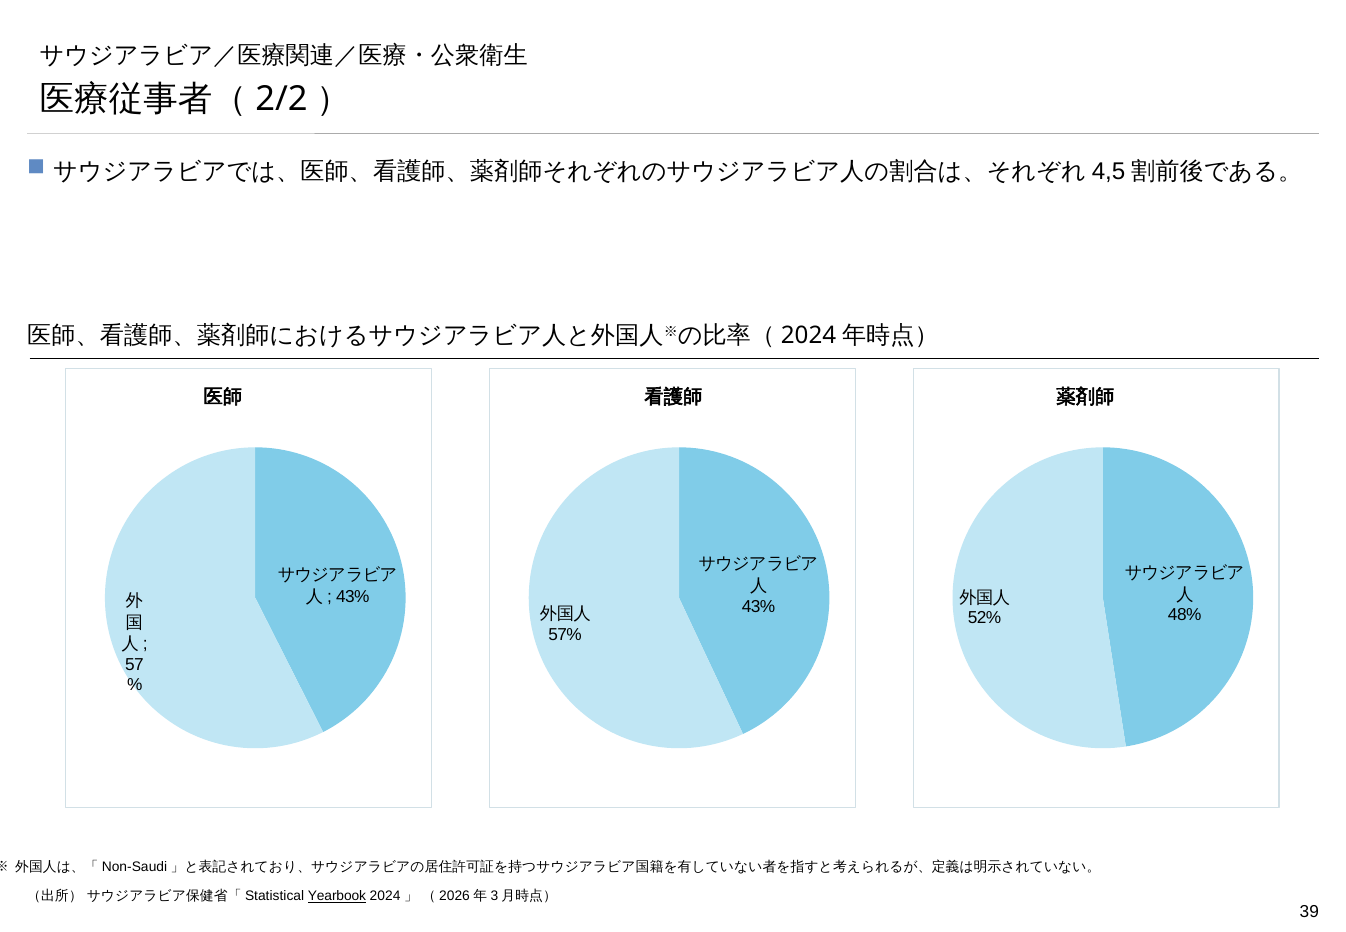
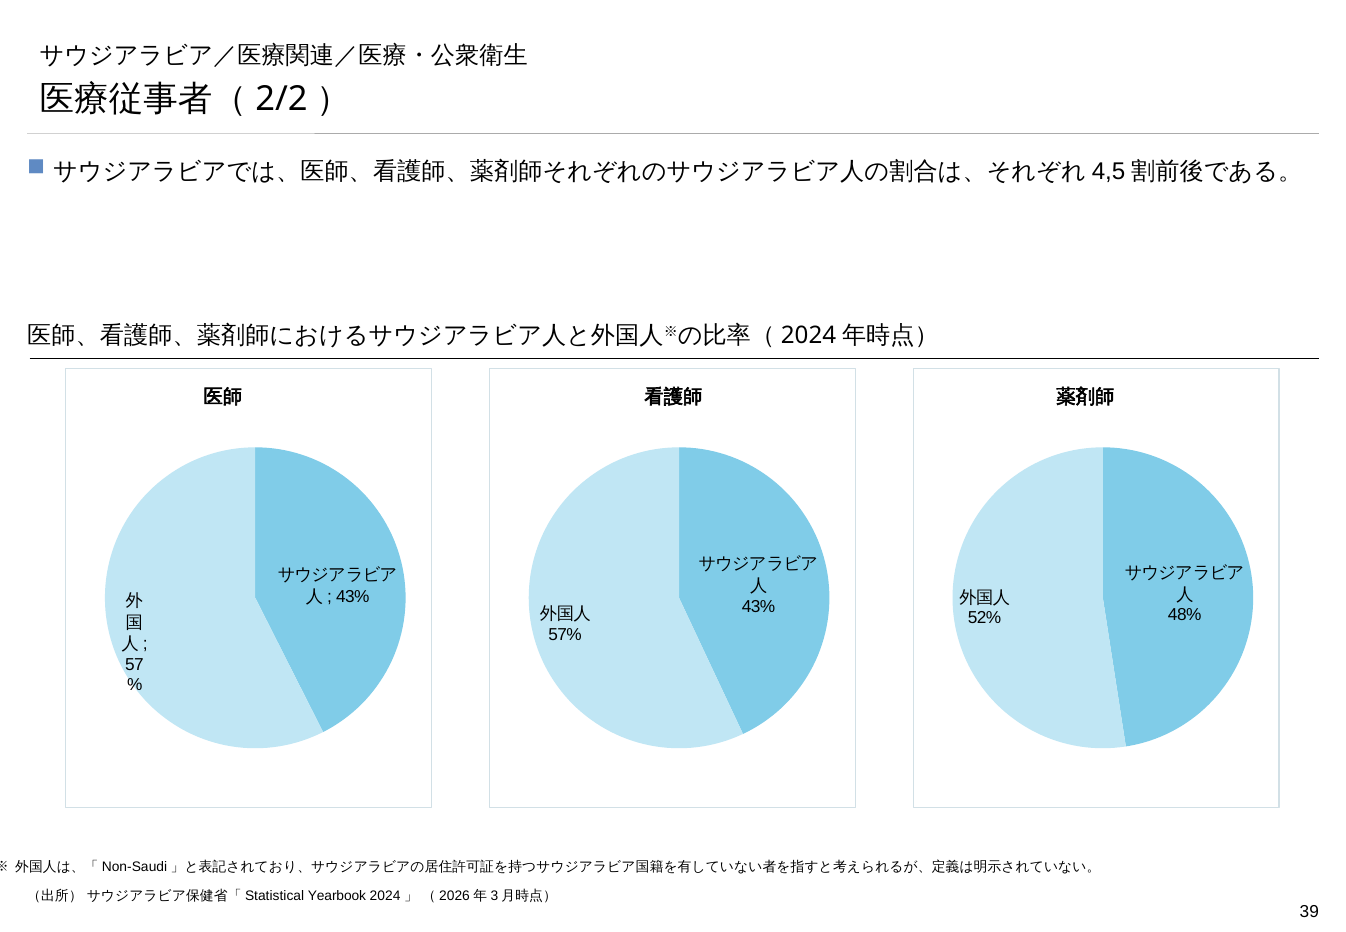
Yearbook underline: present -> none (337, 896)
